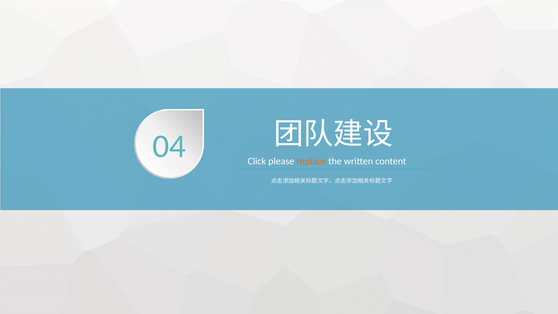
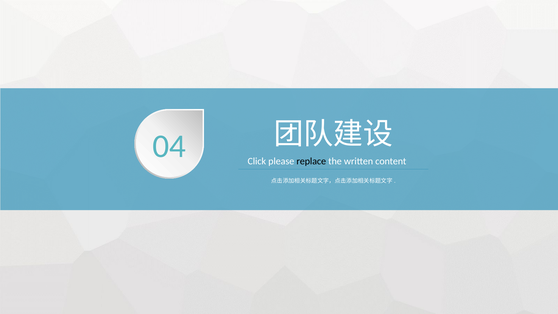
replace colour: orange -> black (311, 161)
